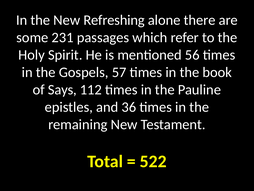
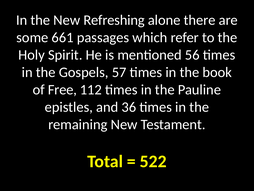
231: 231 -> 661 (63, 37)
Says: Says -> Free (62, 89)
